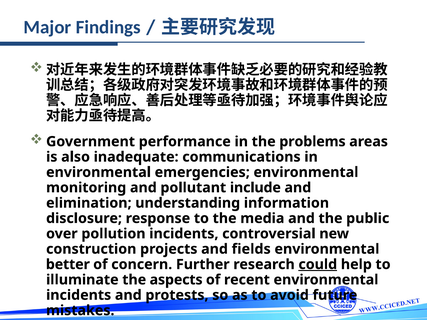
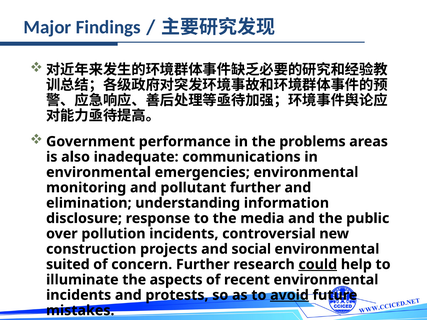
pollutant include: include -> further (255, 188)
fields: fields -> social (251, 249)
better: better -> suited (68, 265)
avoid underline: none -> present (289, 295)
